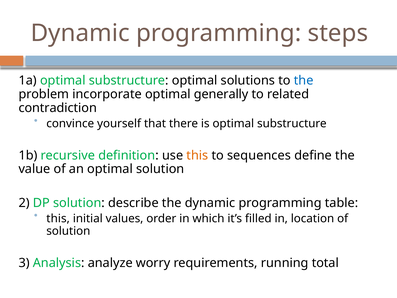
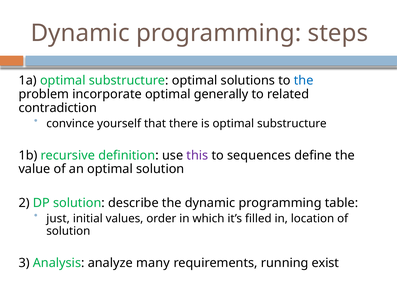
this colour: orange -> purple (197, 155)
this: this -> just (58, 218)
worry: worry -> many (153, 263)
total: total -> exist (325, 263)
